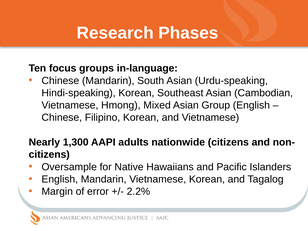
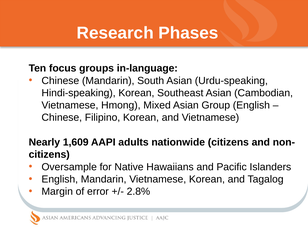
1,300: 1,300 -> 1,609 (76, 142)
2.2%: 2.2% -> 2.8% (138, 192)
